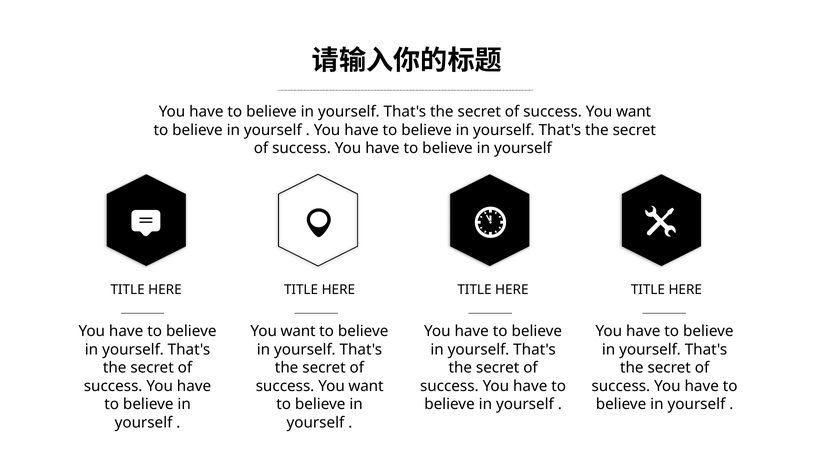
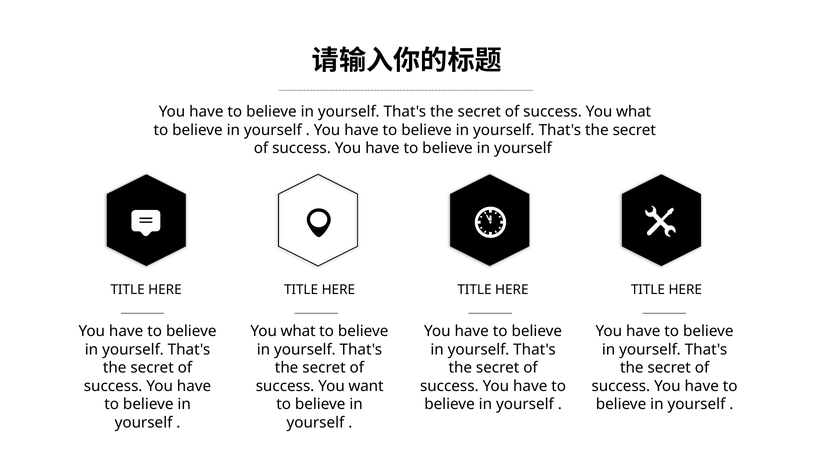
want: want -> what (634, 112)
want: want -> what (298, 331)
